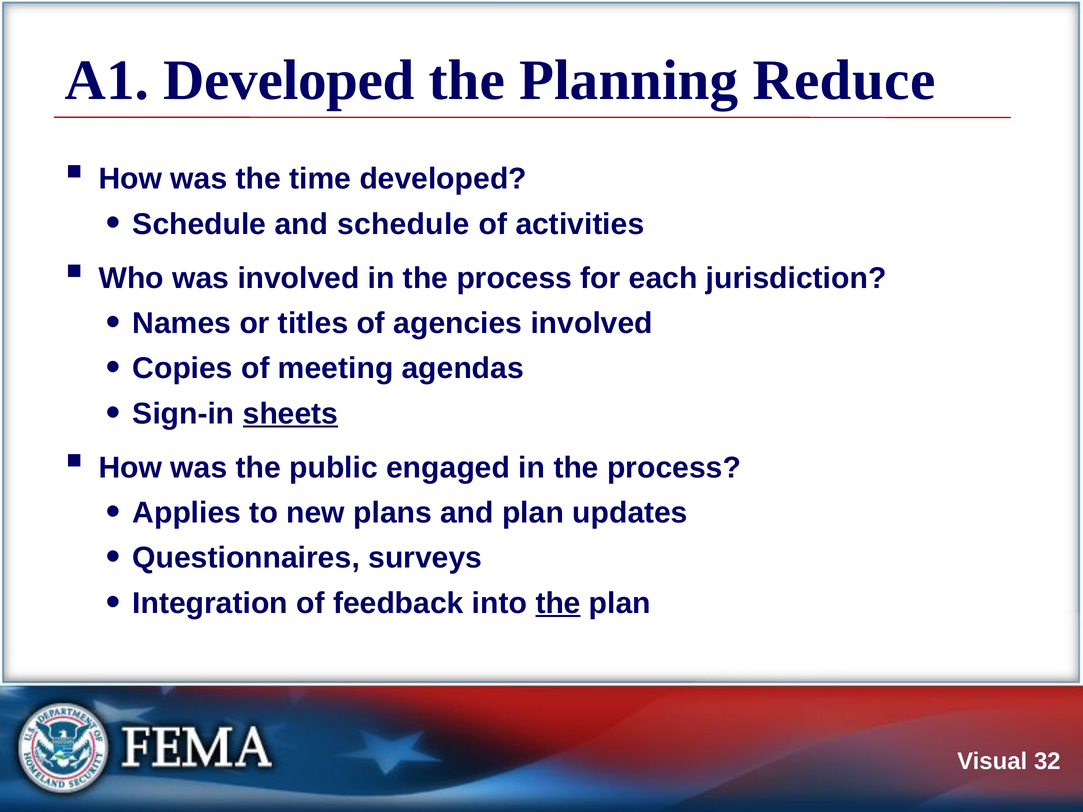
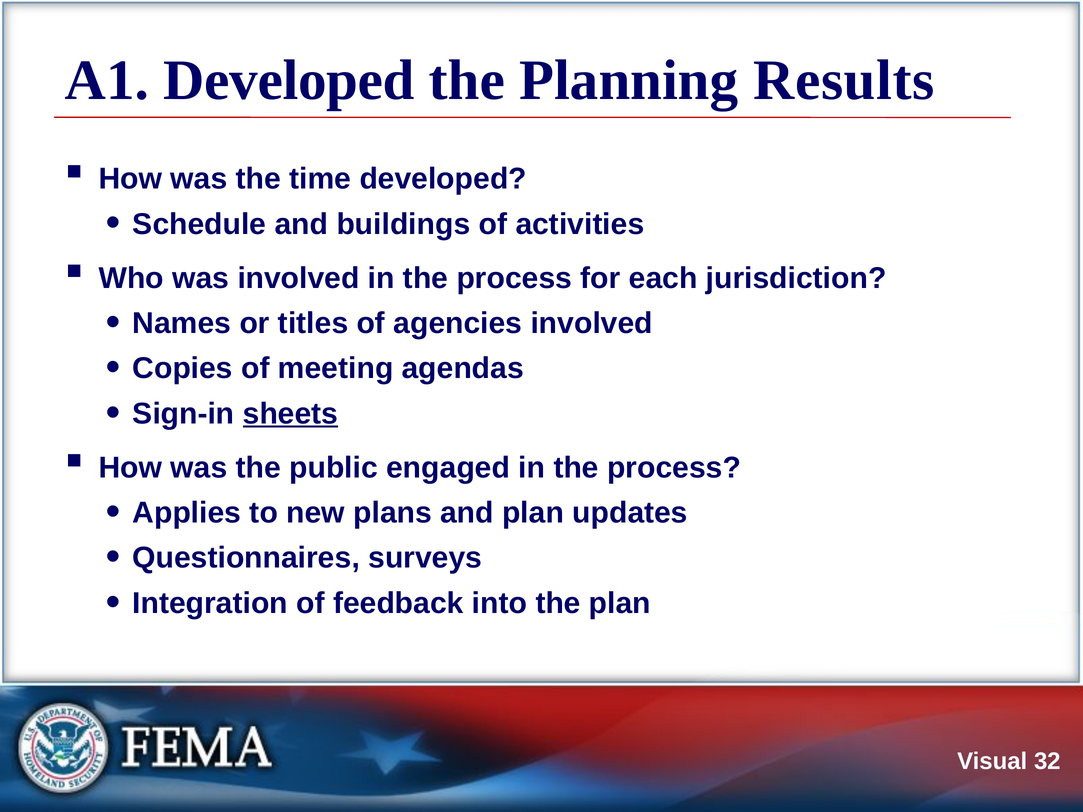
Reduce: Reduce -> Results (844, 81)
and schedule: schedule -> buildings (403, 224)
the underline: present -> none (558, 603)
